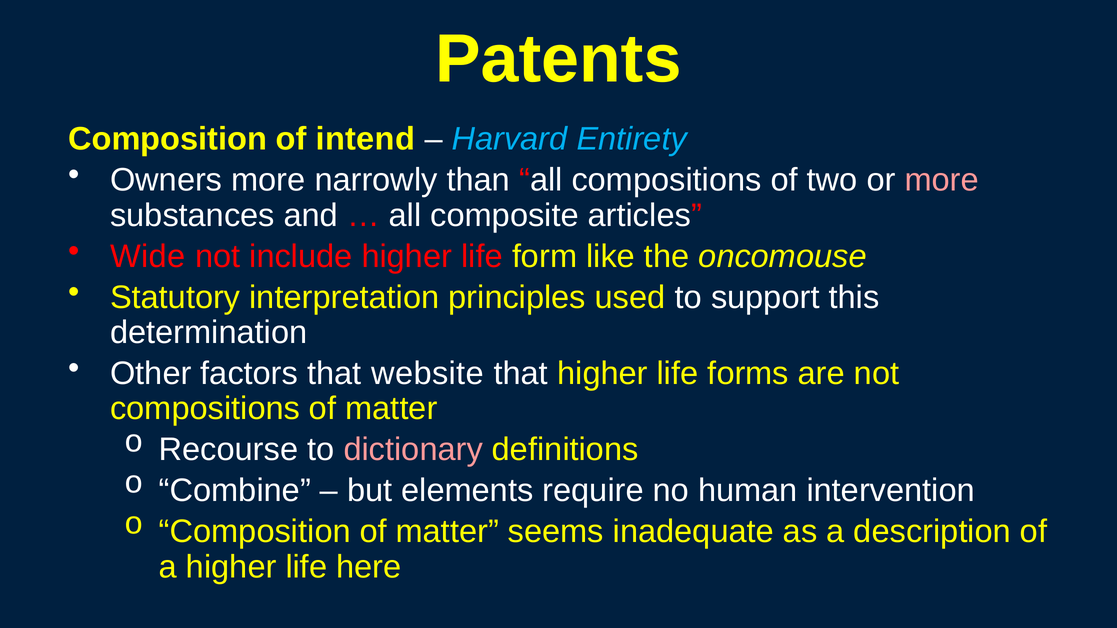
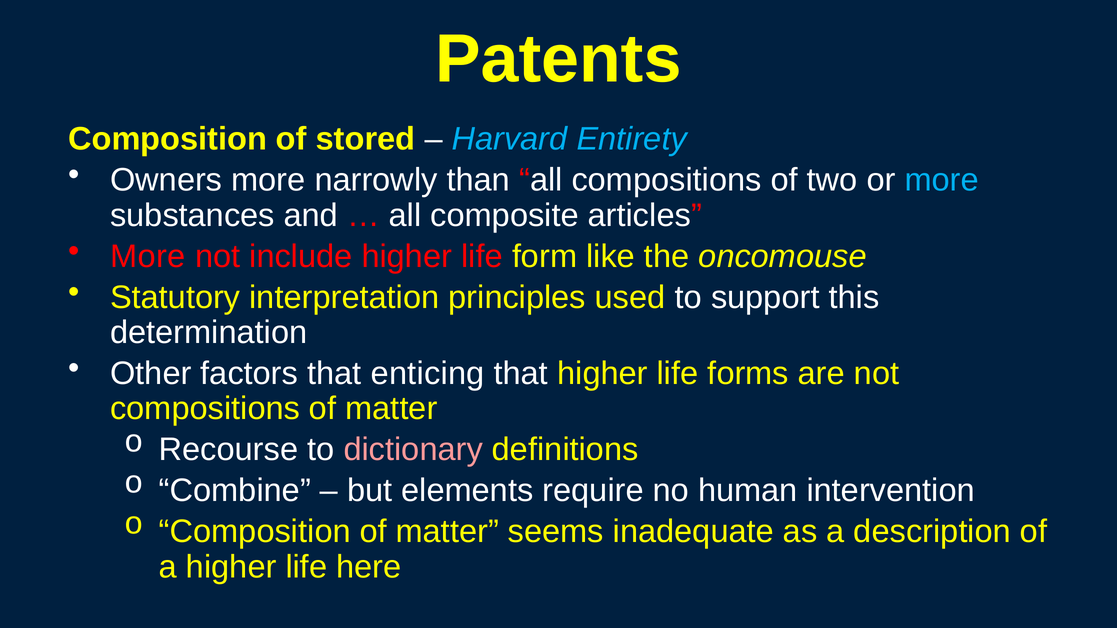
intend: intend -> stored (366, 139)
more colour: pink -> light blue (942, 180)
Wide: Wide -> More (148, 256)
website: website -> enticing (428, 374)
